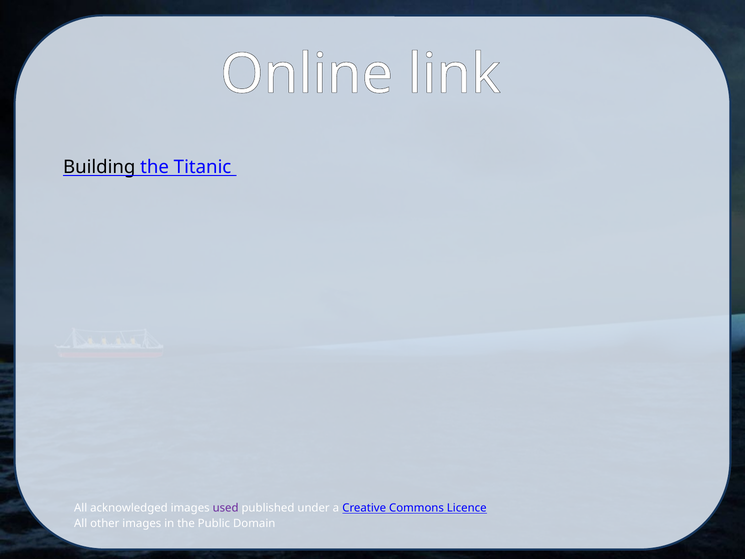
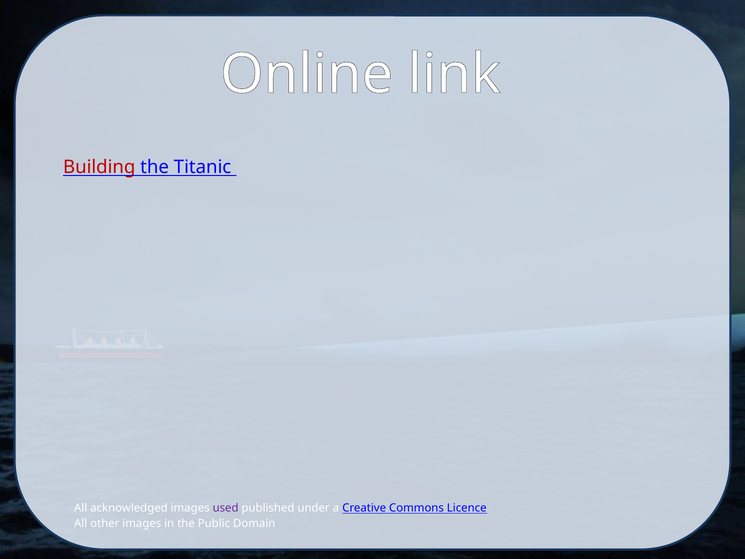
Building colour: black -> red (99, 167)
